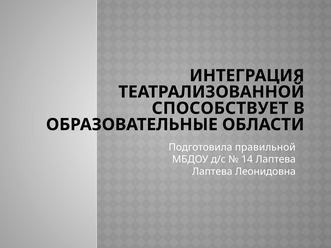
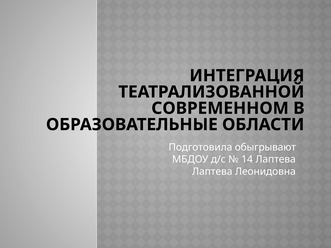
СПОСОБСТВУЕТ: СПОСОБСТВУЕТ -> СОВРЕМЕННОМ (220, 108)
правильной: правильной -> обыгрывают (265, 147)
